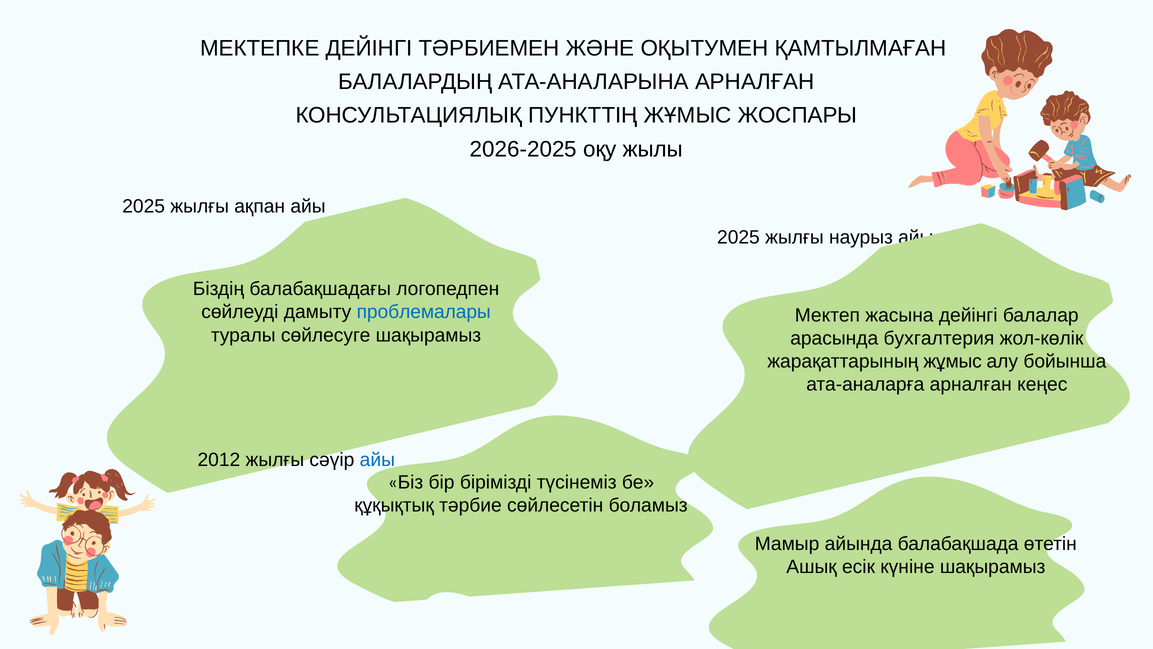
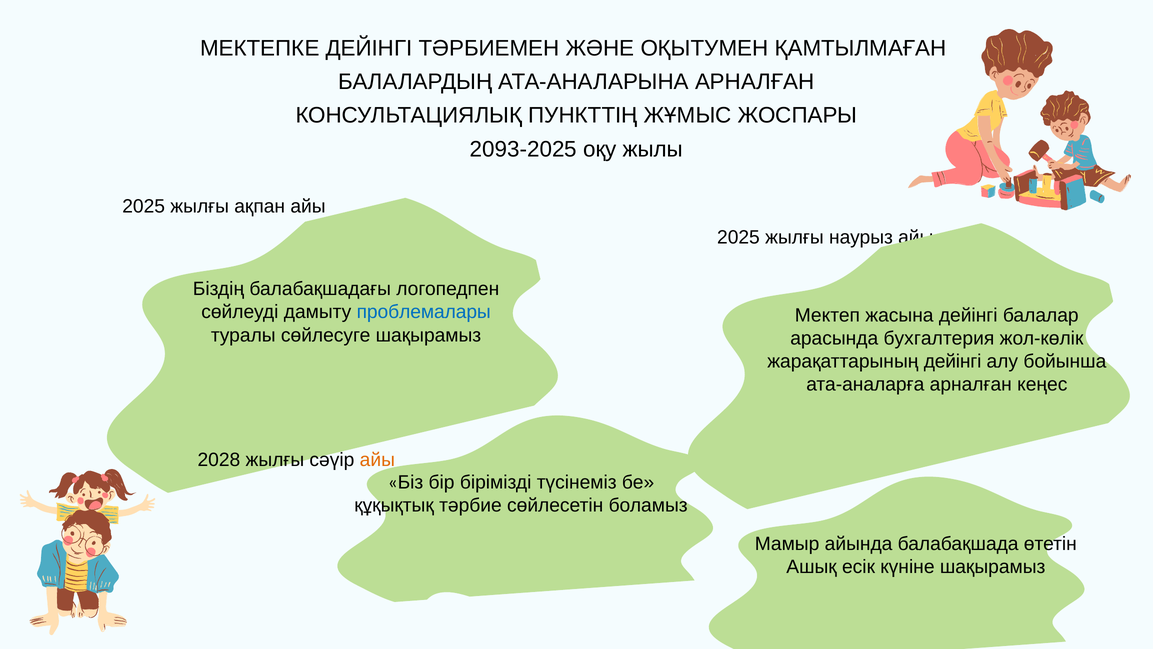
2026-2025: 2026-2025 -> 2093-2025 (523, 149)
жарақаттарының жұмыс: жұмыс -> дейінгі (953, 361)
2012: 2012 -> 2028 (219, 459)
айы colour: blue -> orange (377, 459)
